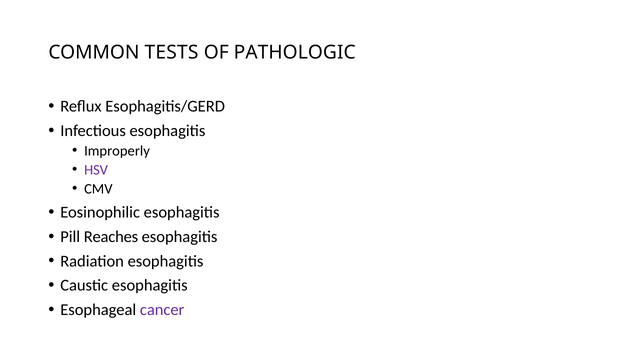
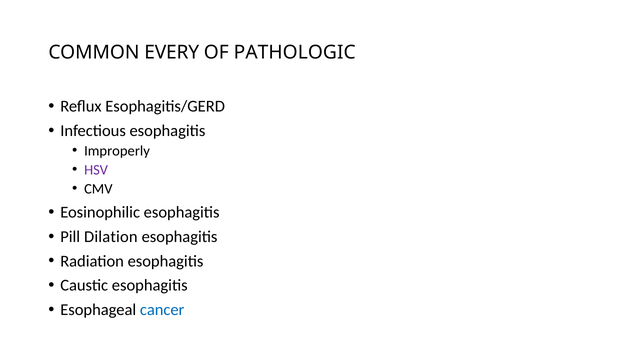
TESTS: TESTS -> EVERY (172, 52)
Reaches: Reaches -> Dilation (111, 237)
cancer colour: purple -> blue (162, 310)
